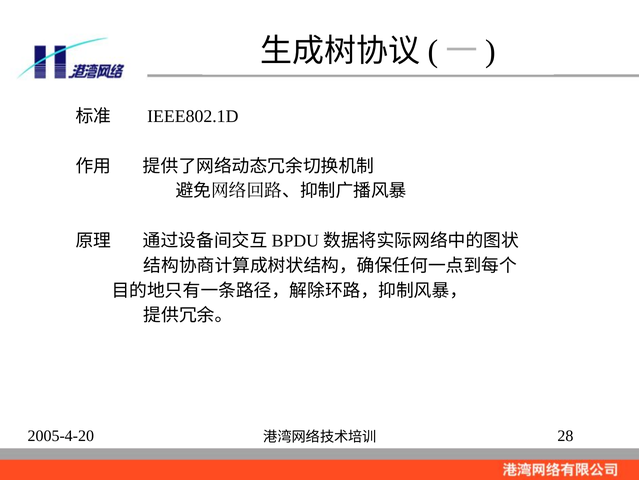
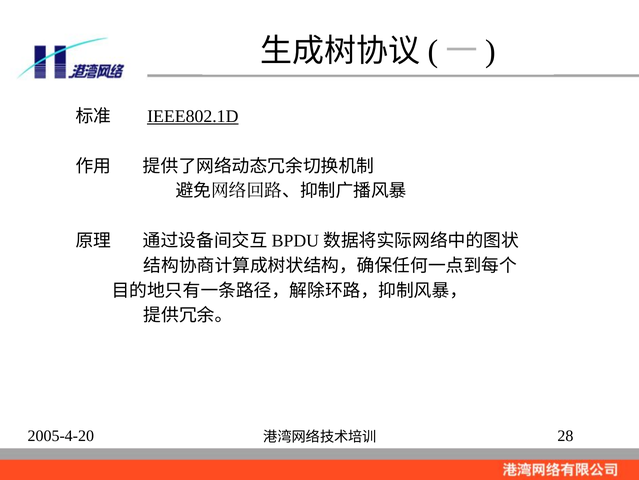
IEEE802.1D underline: none -> present (193, 116)
